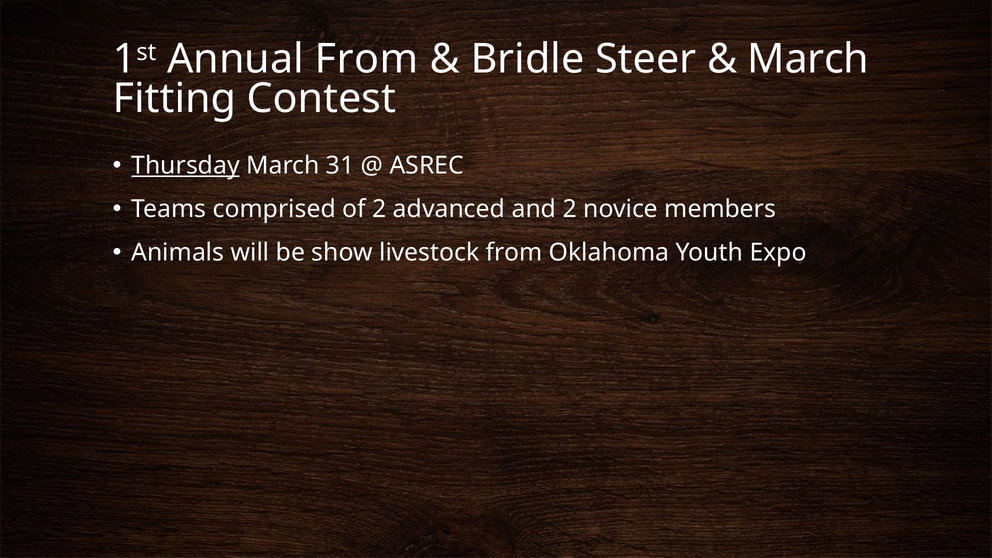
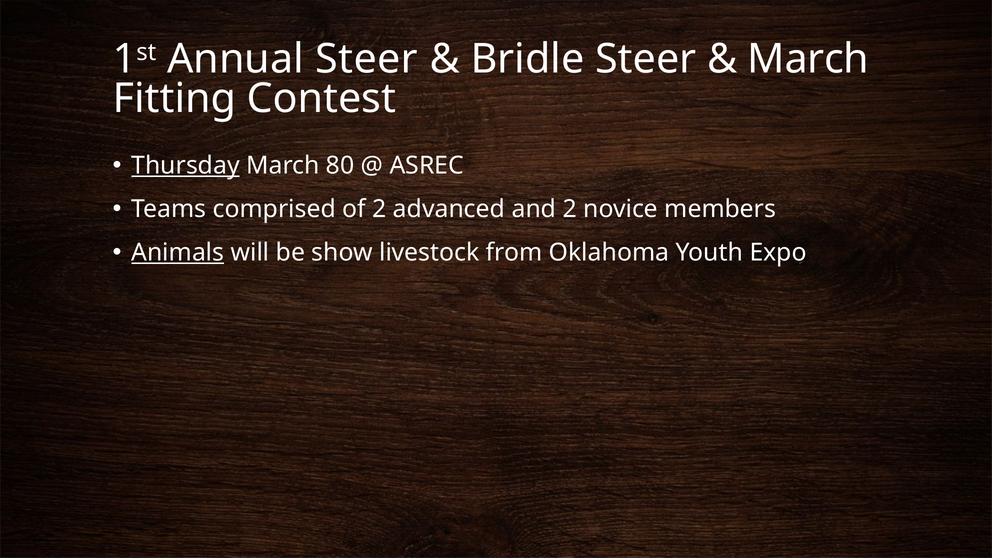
Annual From: From -> Steer (367, 59)
31: 31 -> 80 (340, 166)
Animals underline: none -> present (178, 252)
